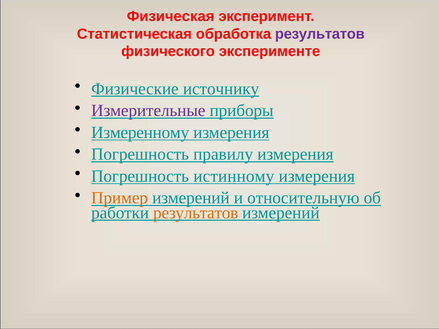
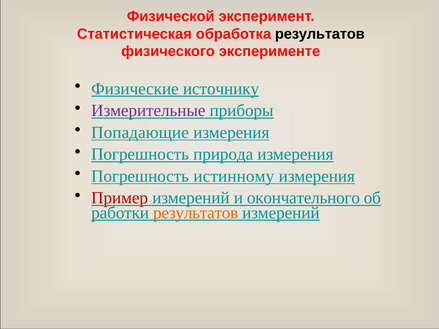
Физическая: Физическая -> Физической (171, 16)
результатов colour: purple -> black (320, 34)
Измеренному: Измеренному -> Попадающие (140, 133)
правилу: правилу -> природа (223, 154)
Пример colour: orange -> red (120, 198)
относительную: относительную -> окончательного (303, 198)
